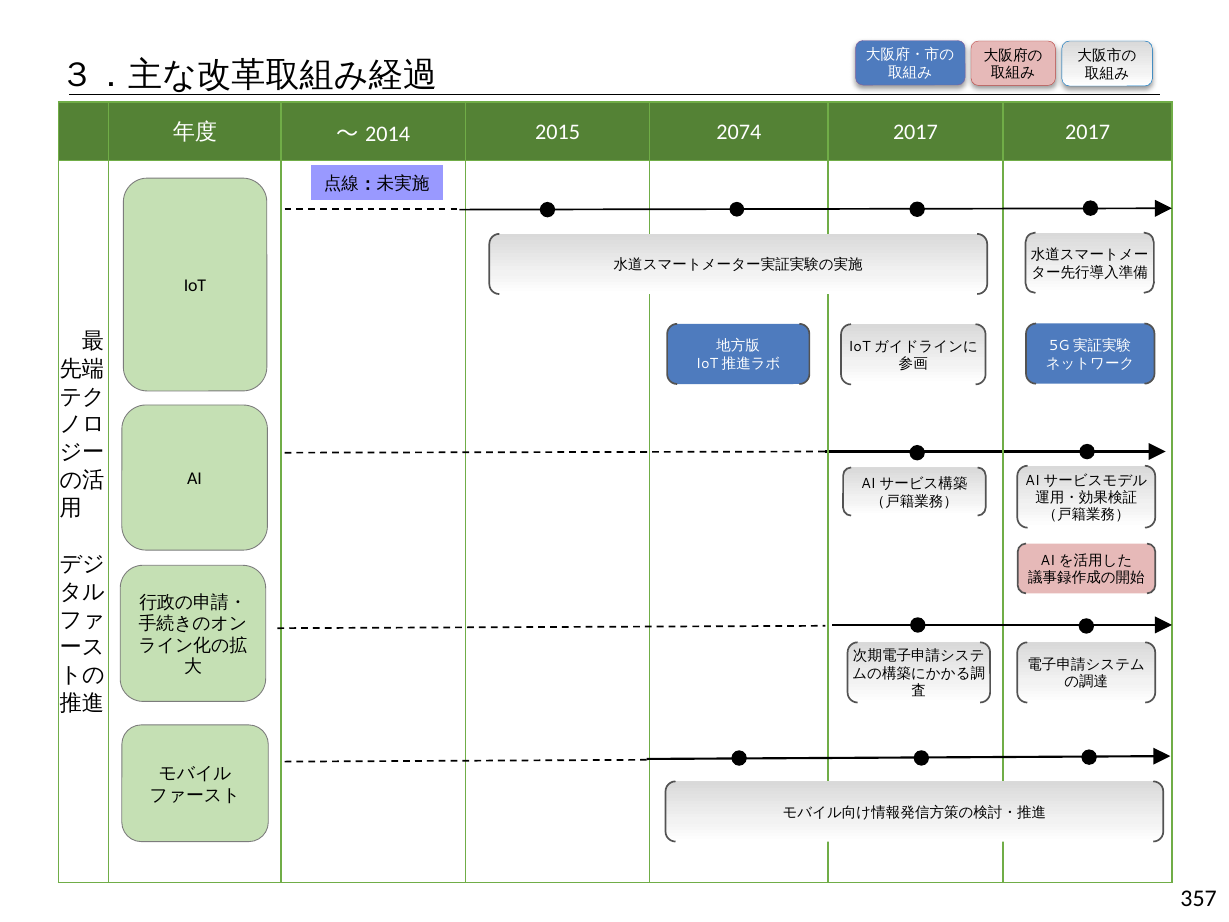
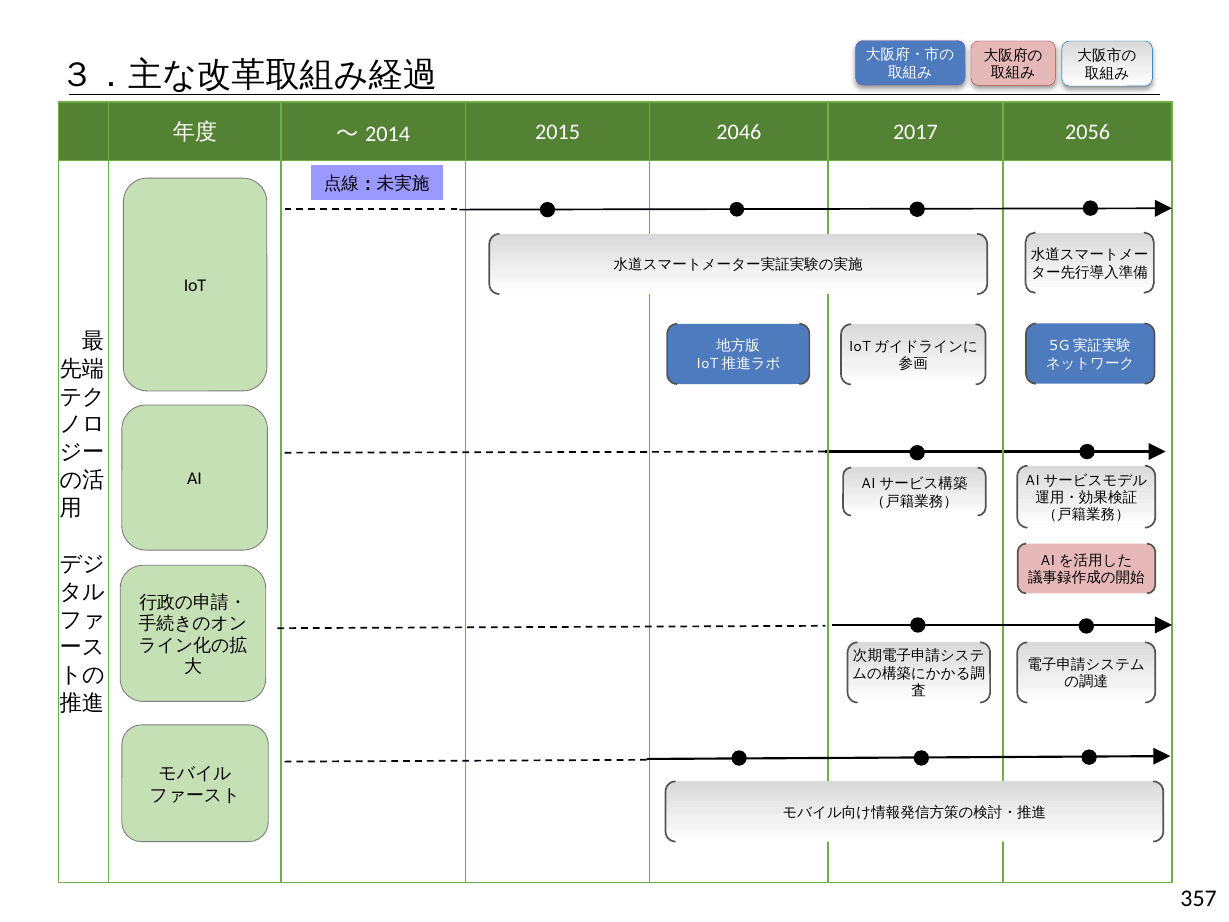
2074: 2074 -> 2046 (739, 132)
2017 2017: 2017 -> 2056 (1088, 132)
